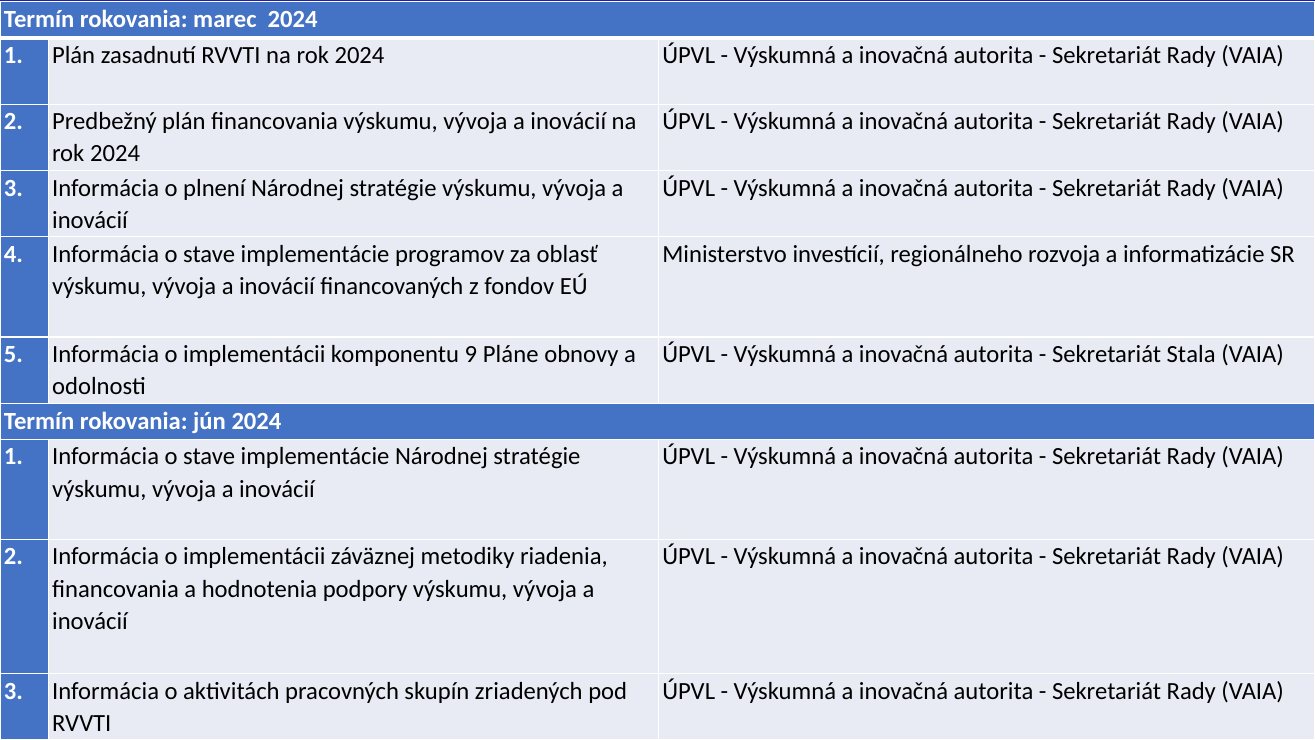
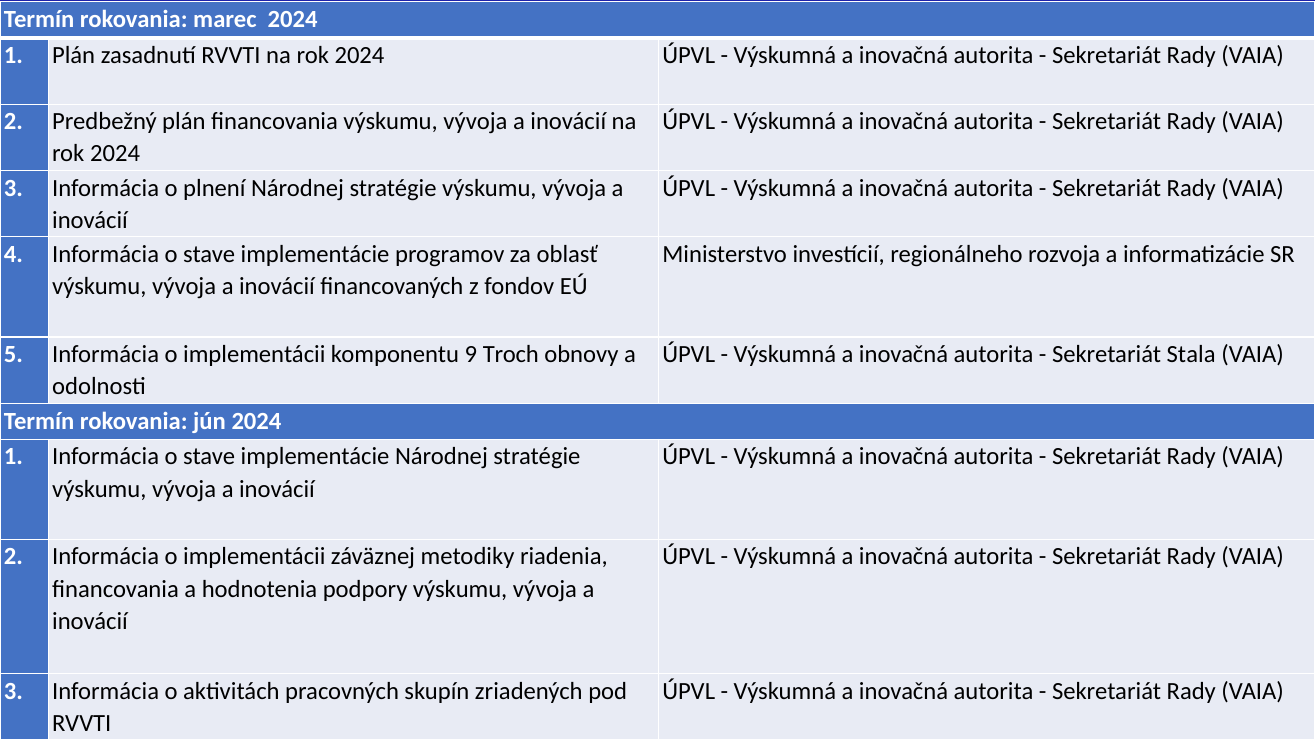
Pláne: Pláne -> Troch (511, 354)
